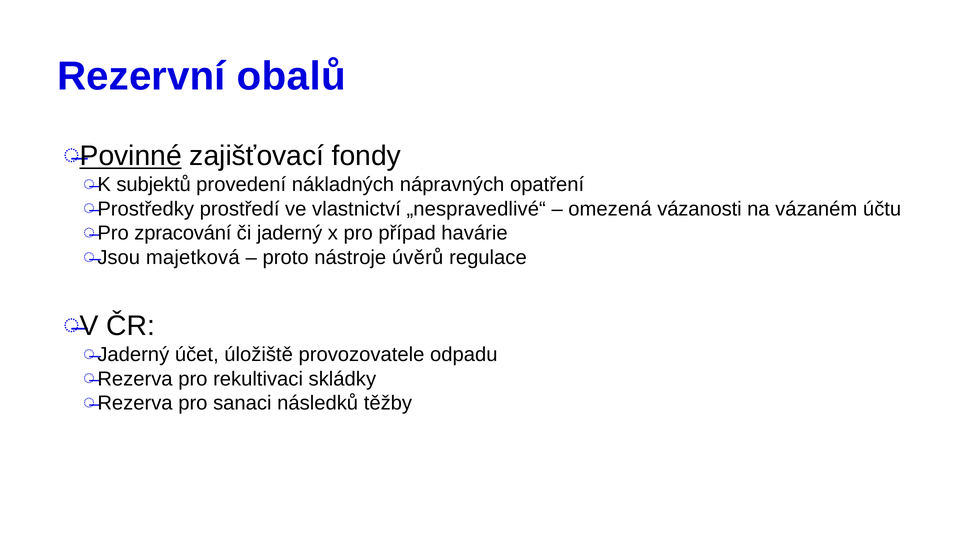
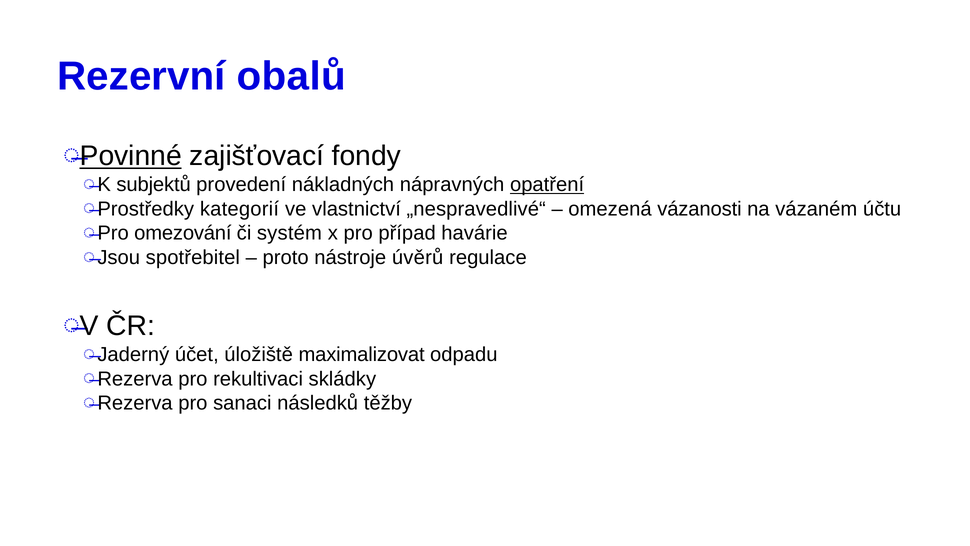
opatření underline: none -> present (547, 185)
prostředí: prostředí -> kategorií (239, 209)
zpracování: zpracování -> omezování (183, 233)
jaderný: jaderný -> systém (289, 233)
majetková: majetková -> spotřebitel (193, 257)
provozovatele: provozovatele -> maximalizovat (362, 354)
